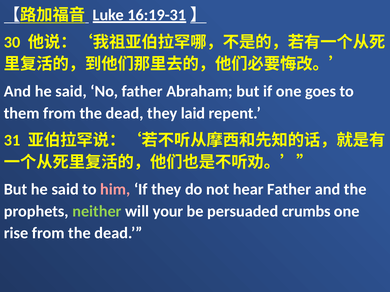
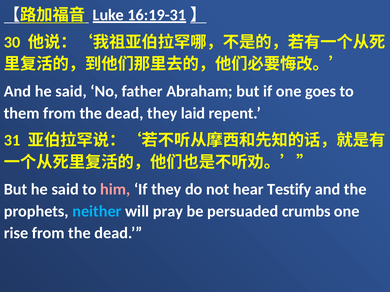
hear Father: Father -> Testify (289, 190)
neither colour: light green -> light blue (97, 212)
your: your -> pray (168, 212)
